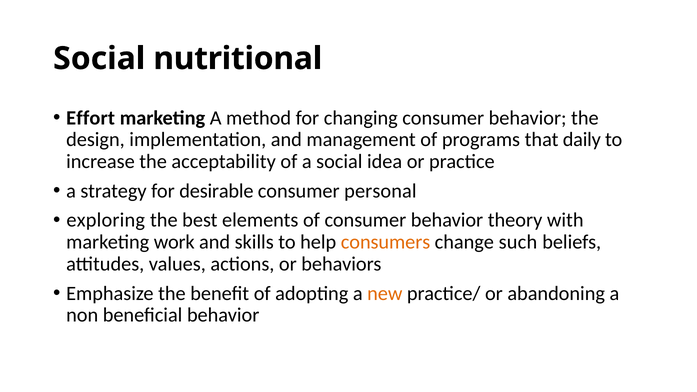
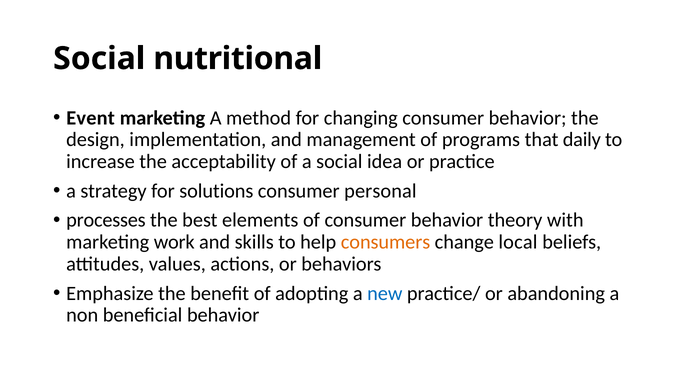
Effort: Effort -> Event (91, 118)
desirable: desirable -> solutions (216, 191)
exploring: exploring -> processes (106, 220)
such: such -> local (518, 242)
new colour: orange -> blue (385, 293)
